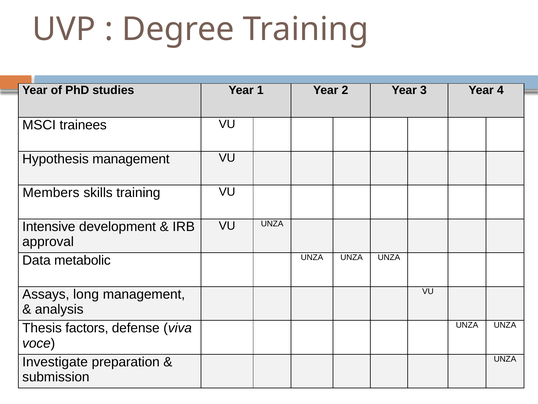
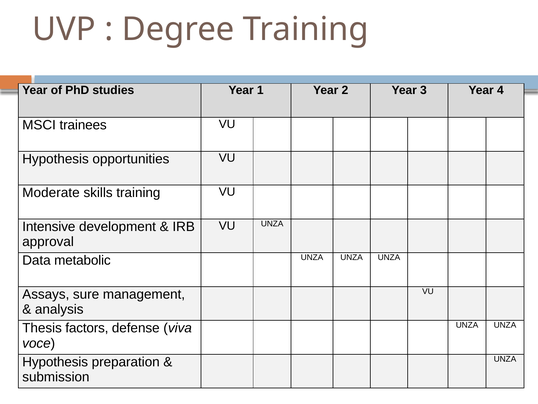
Hypothesis management: management -> opportunities (131, 159)
Members: Members -> Moderate (51, 193)
long: long -> sure (86, 294)
Investigate: Investigate -> Hypothesis (55, 362)
